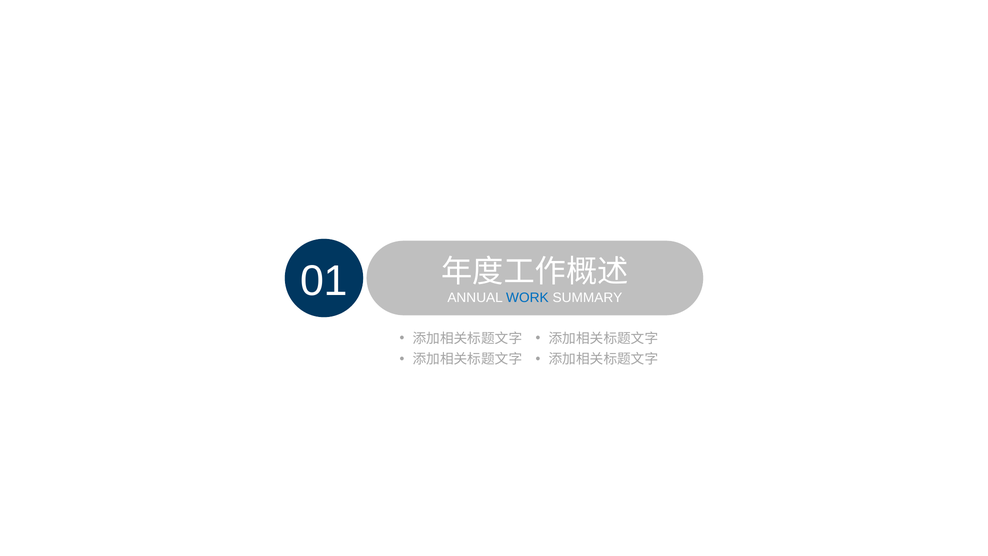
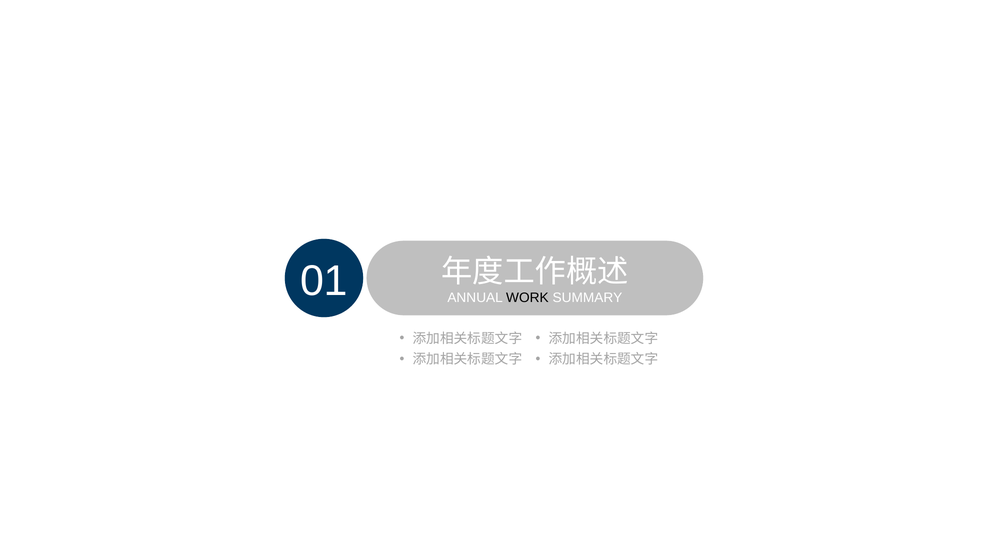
WORK colour: blue -> black (527, 298)
